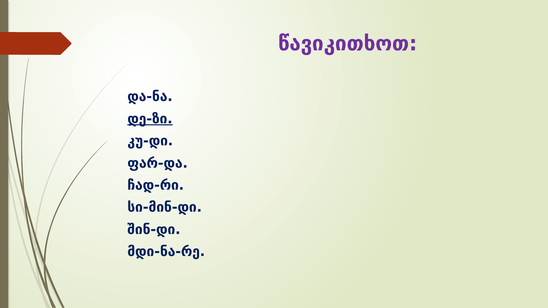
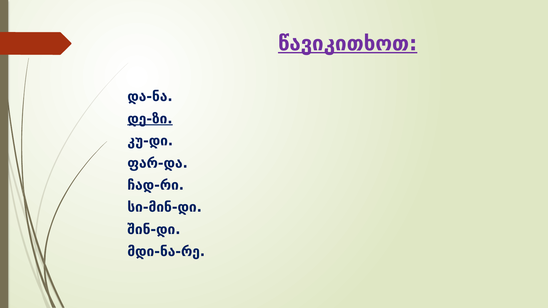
წავიკითხოთ underline: none -> present (348, 44)
